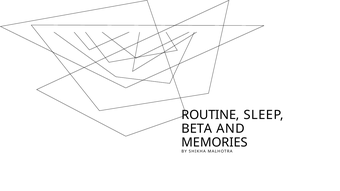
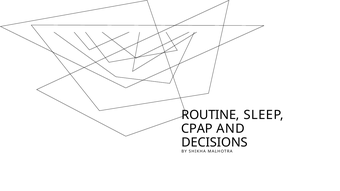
BETA: BETA -> CPAP (197, 129)
MEMORIES: MEMORIES -> DECISIONS (215, 143)
